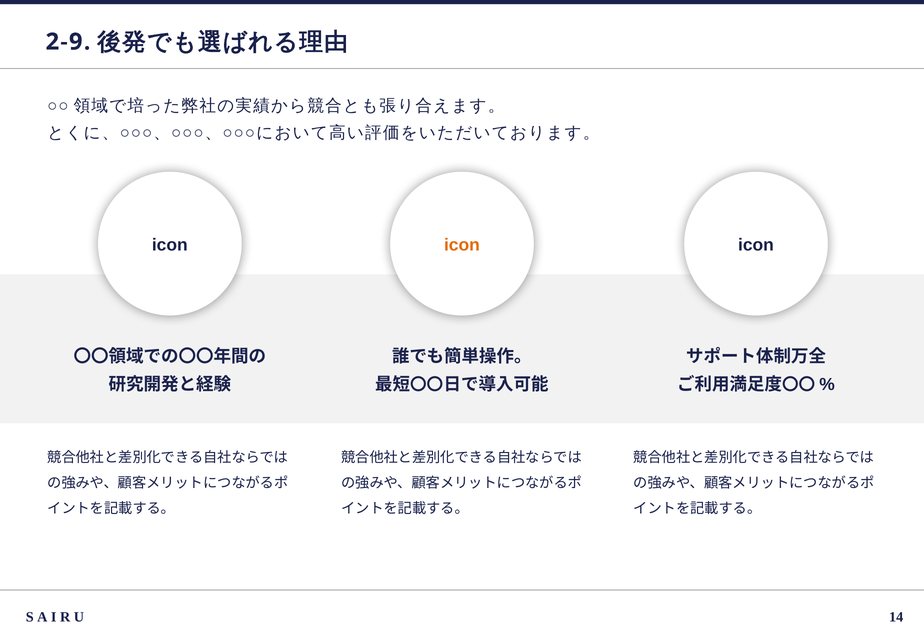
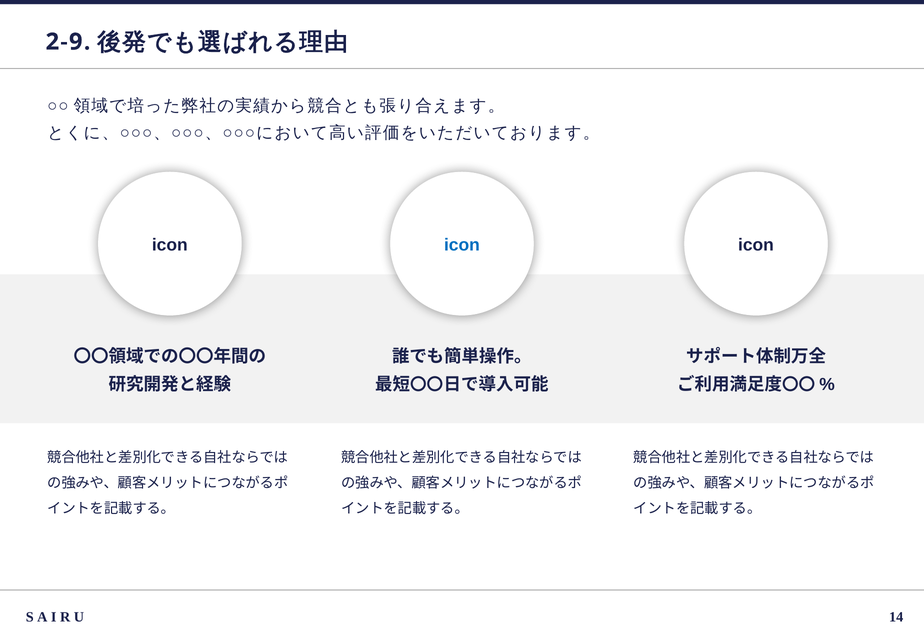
icon colour: orange -> blue (462, 245)
